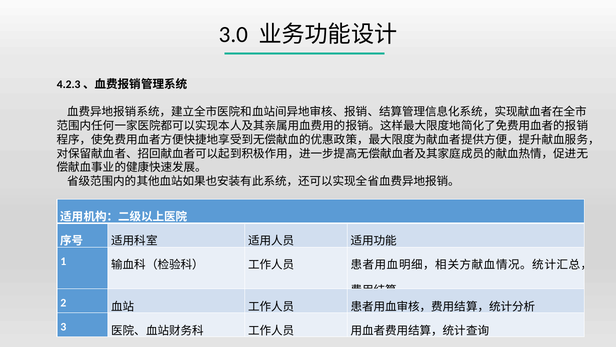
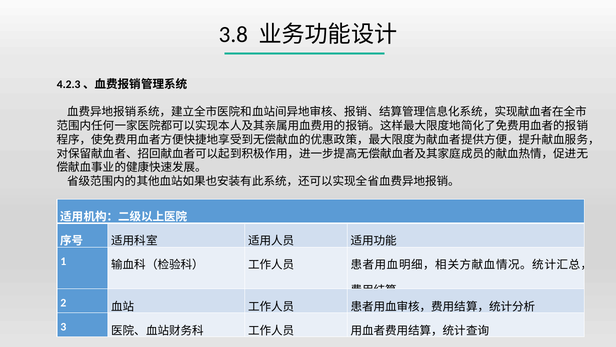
3.0: 3.0 -> 3.8 (233, 35)
